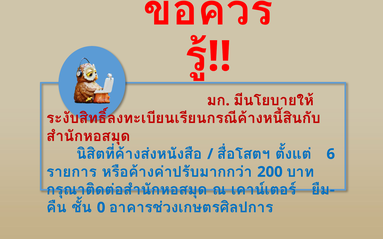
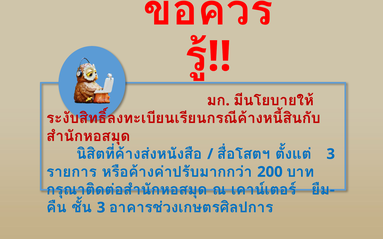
6: 6 -> 3 (331, 154)
0: 0 -> 3 (101, 208)
